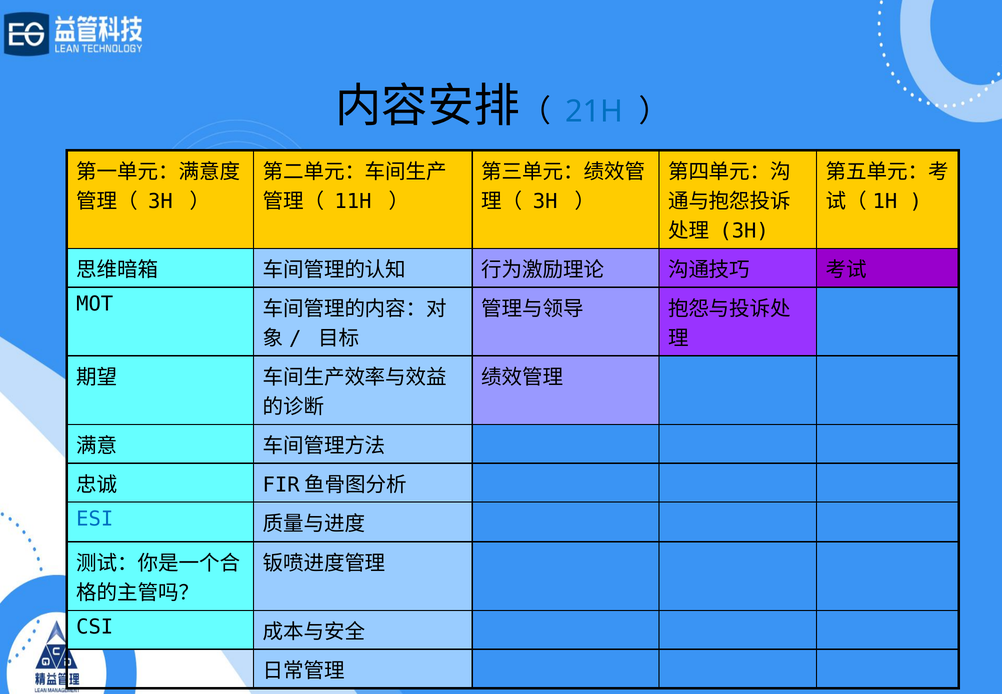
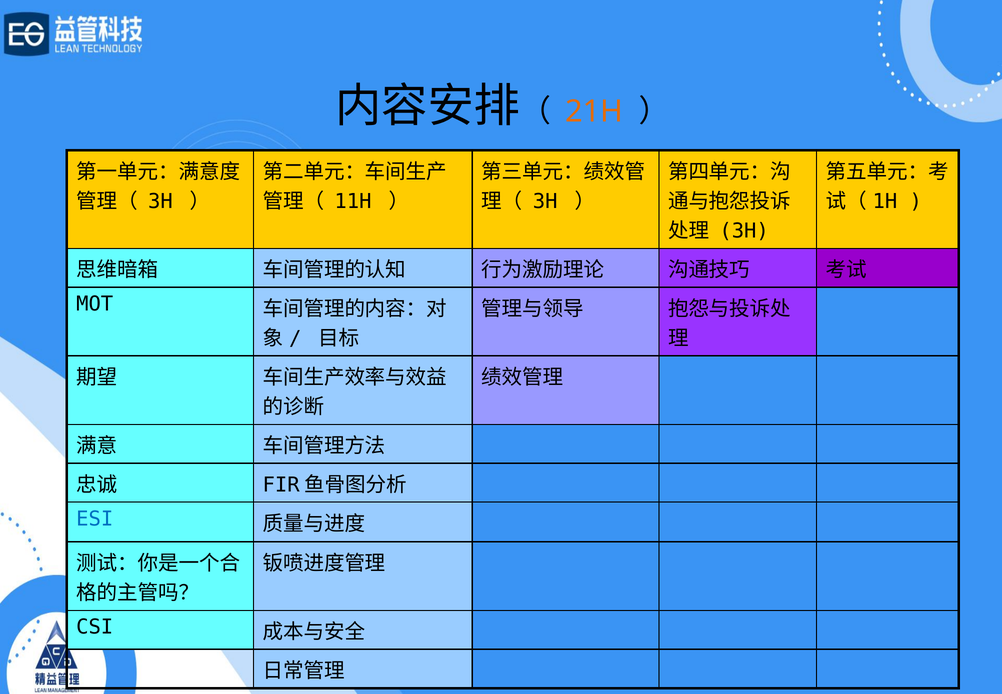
21H colour: blue -> orange (594, 112)
